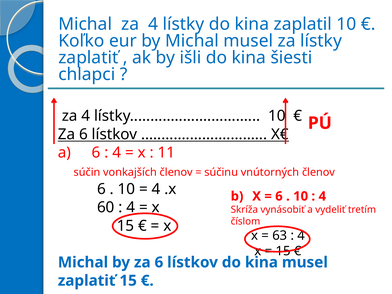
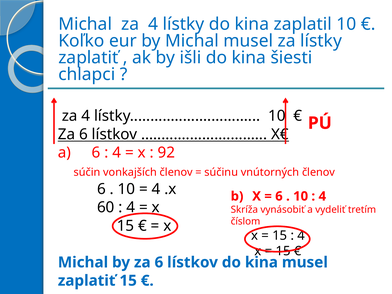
11: 11 -> 92 (166, 153)
63: 63 -> 15 (280, 235)
